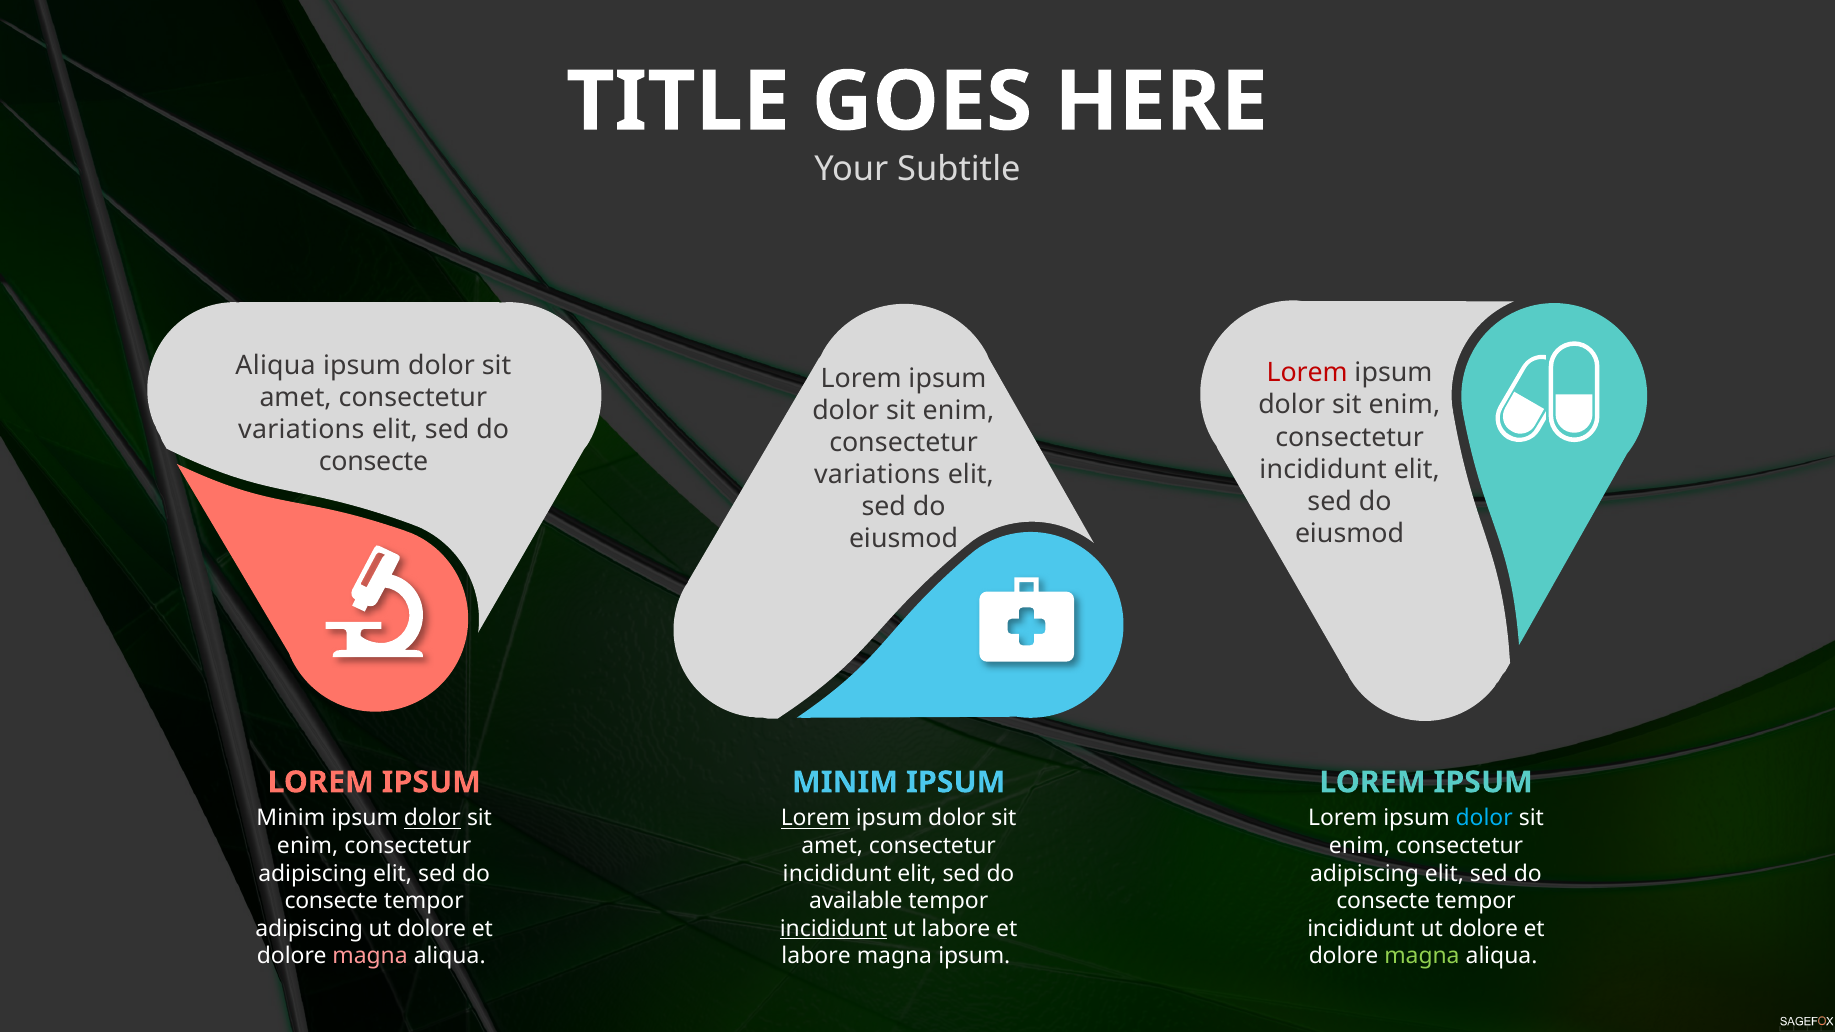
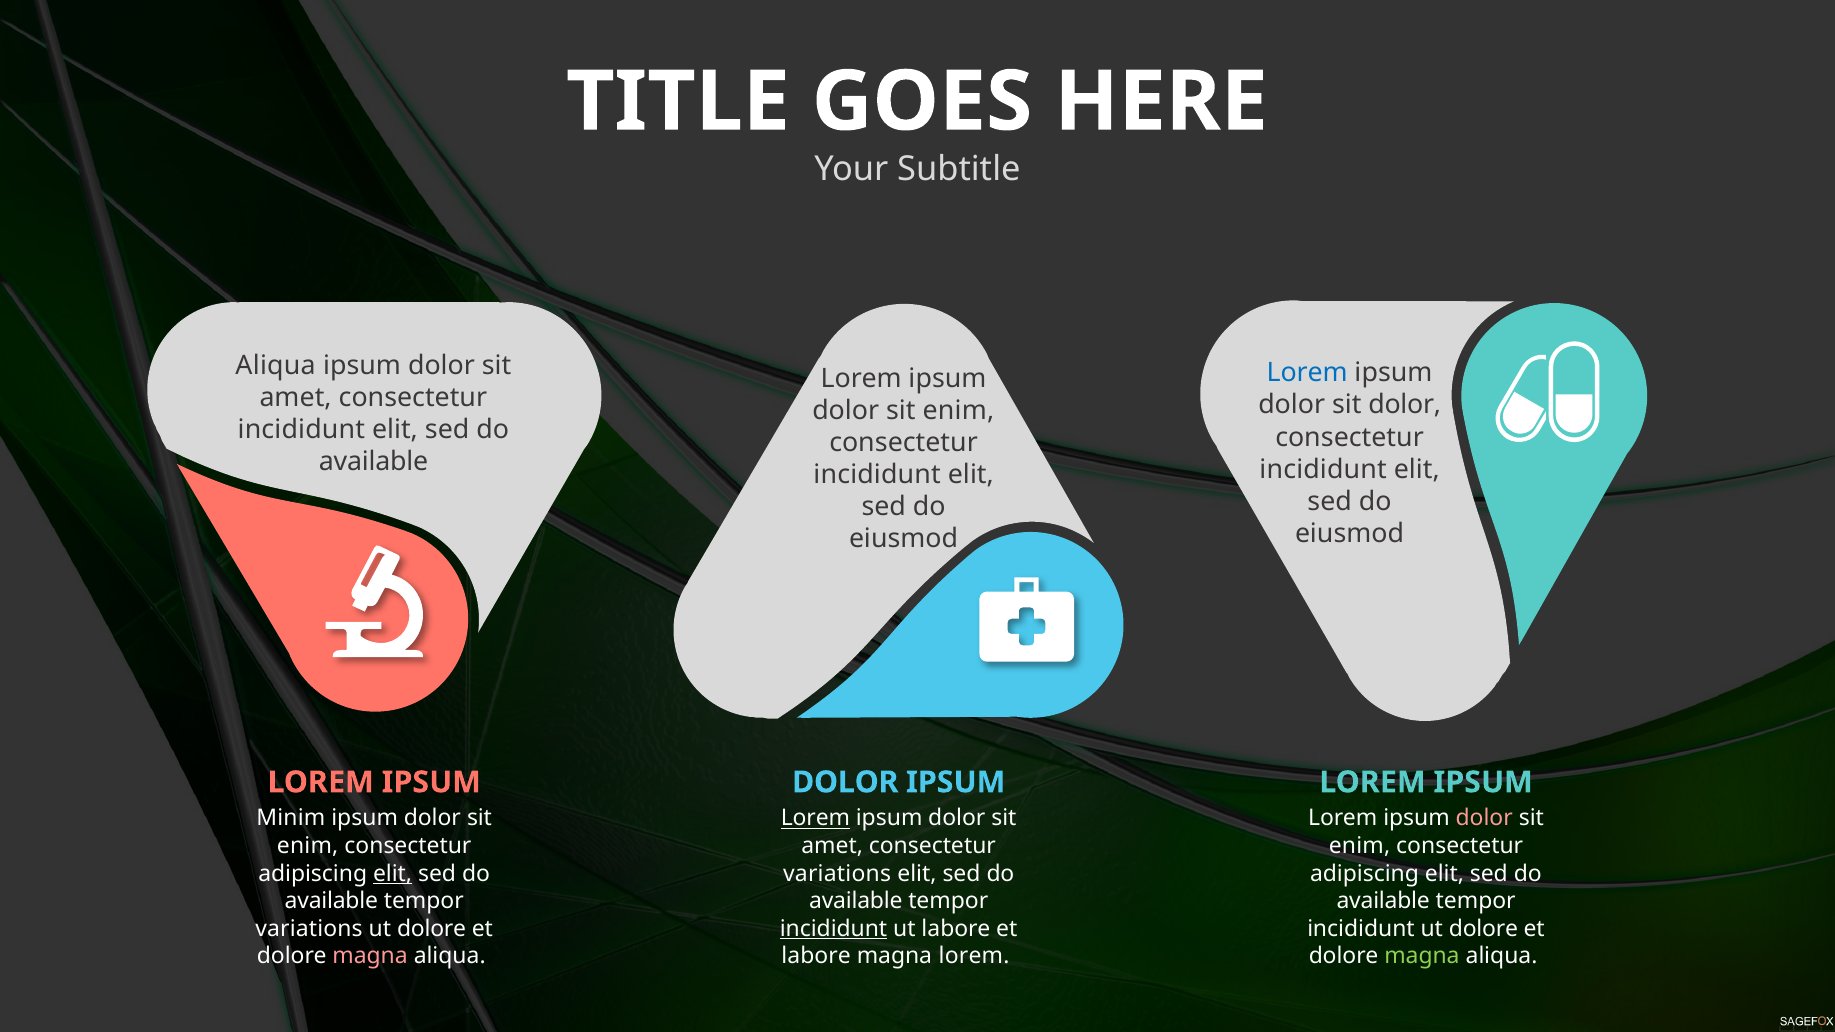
Lorem colour: red -> blue (1307, 373)
enim: enim -> dolor (1405, 405)
variations: variations -> incididunt (301, 430)
consecte: consecte -> available (373, 462)
variations: variations -> incididunt (877, 475)
MINIM: MINIM -> DOLOR (845, 782)
dolor underline: present -> none (432, 819)
dolor colour: light blue -> pink (1484, 819)
elit underline: none -> present (393, 874)
incididunt: incididunt -> variations (837, 874)
consecte: consecte -> available (331, 901)
consecte: consecte -> available (1383, 901)
adipiscing: adipiscing -> variations (309, 929)
magna ipsum: ipsum -> lorem (974, 956)
